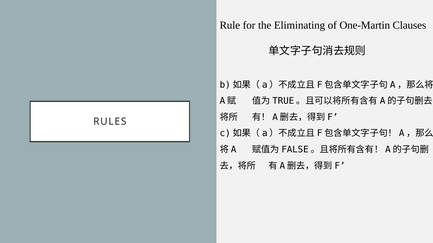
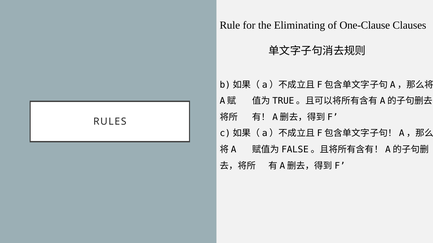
One-Martin: One-Martin -> One-Clause (365, 25)
